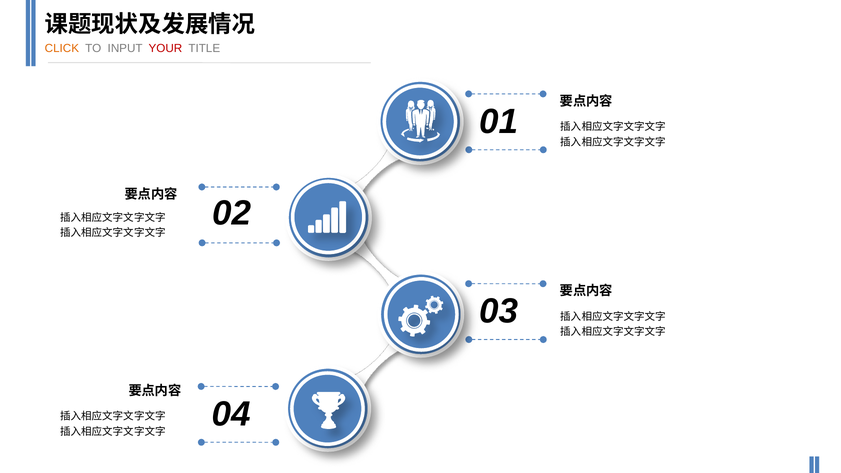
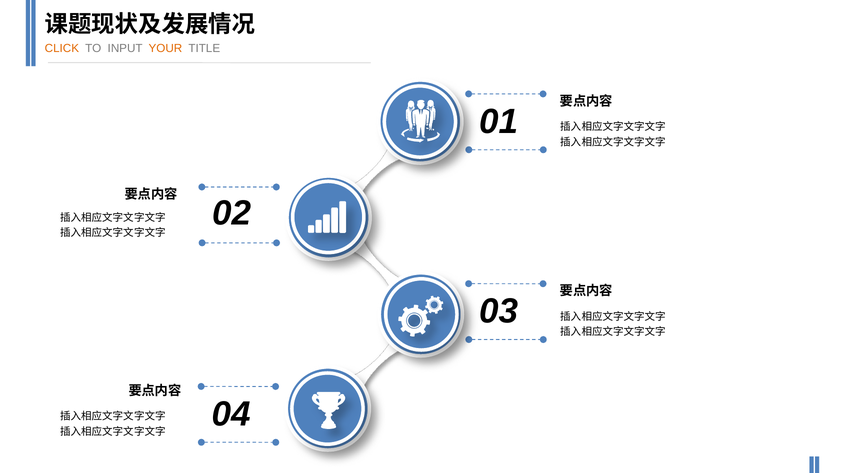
YOUR colour: red -> orange (165, 48)
